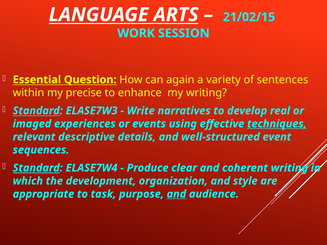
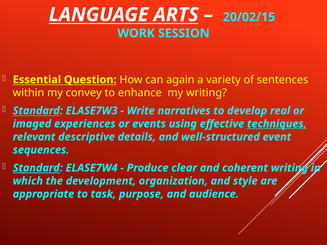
21/02/15: 21/02/15 -> 20/02/15 (249, 17)
precise: precise -> convey (84, 93)
and underline: present -> none (176, 194)
